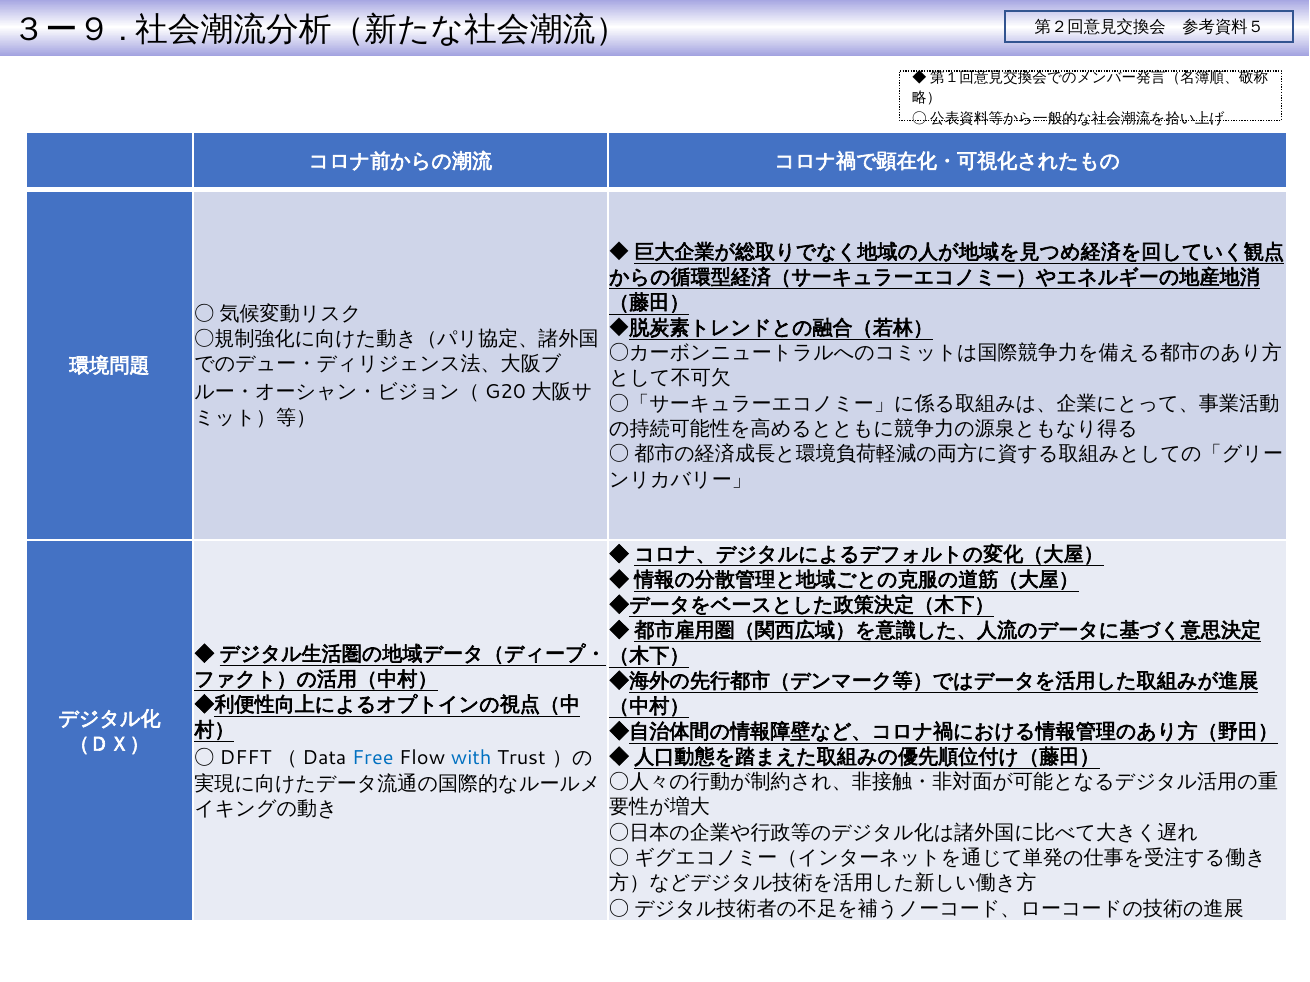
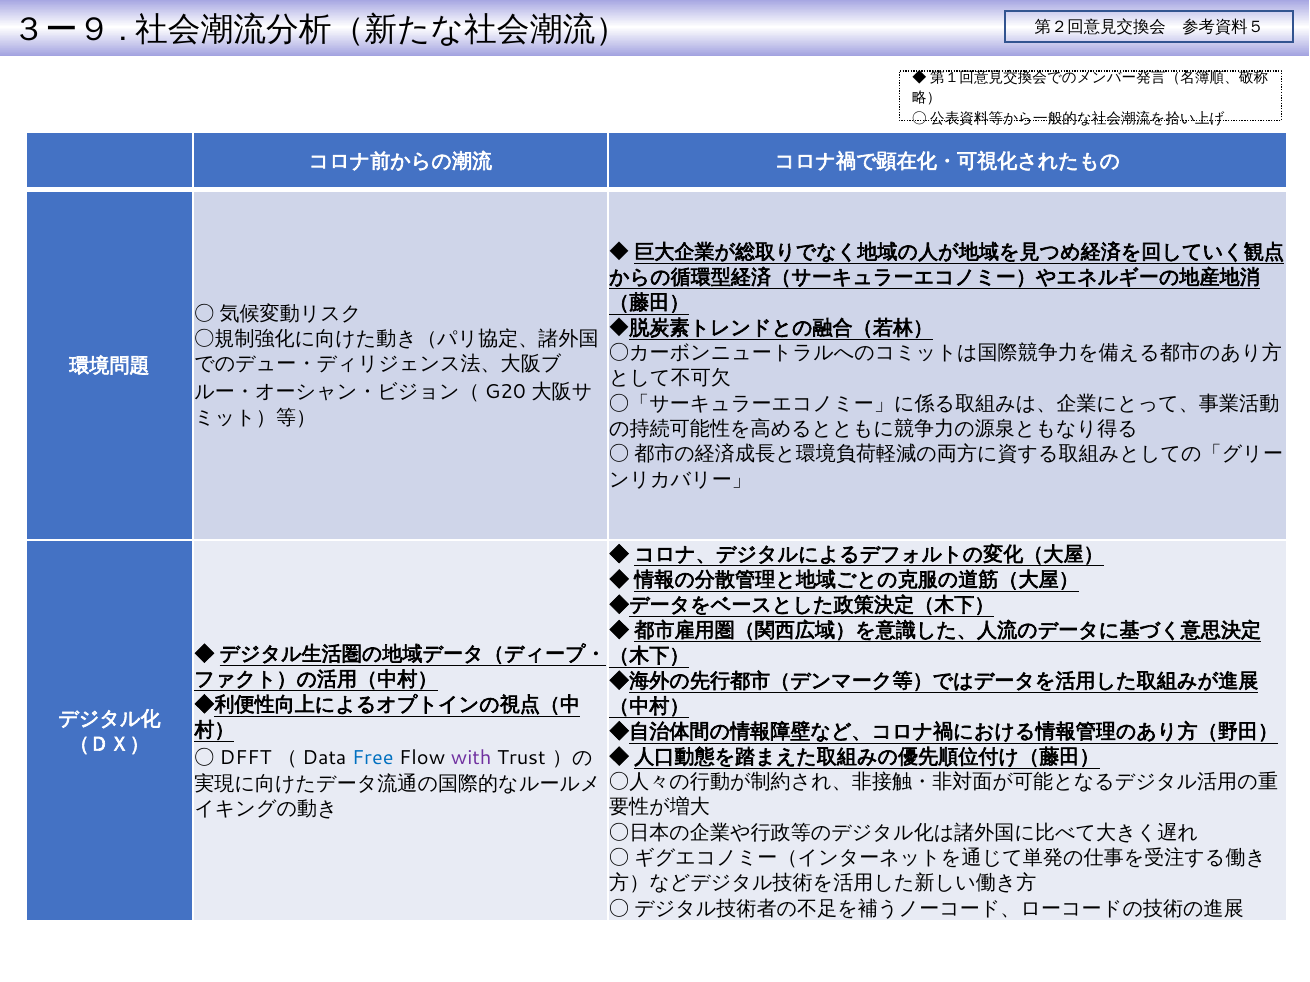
with colour: blue -> purple (471, 758)
